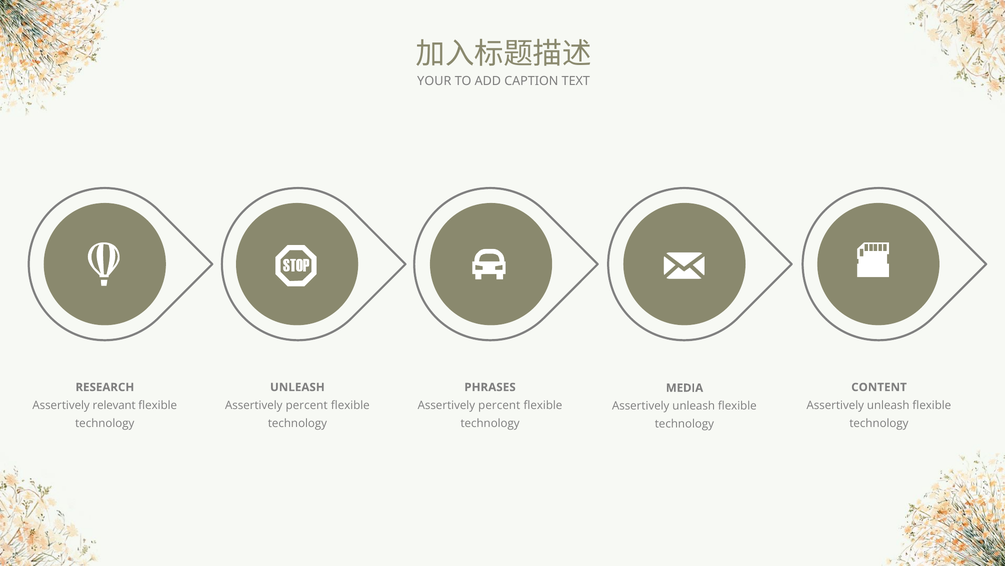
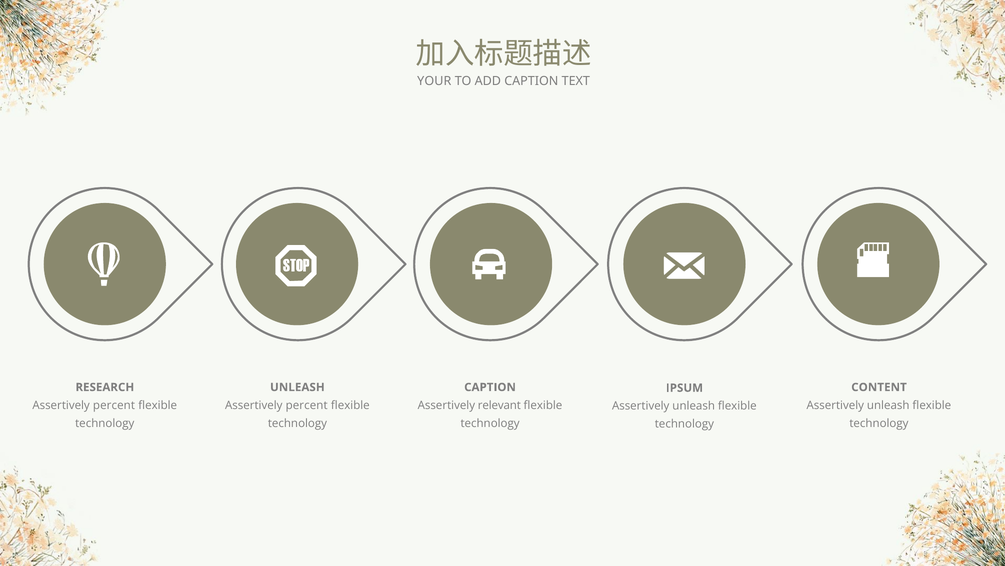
PHRASES: PHRASES -> CAPTION (490, 387)
MEDIA: MEDIA -> IPSUM (684, 388)
relevant: relevant -> percent (114, 405)
percent: percent -> relevant (499, 405)
